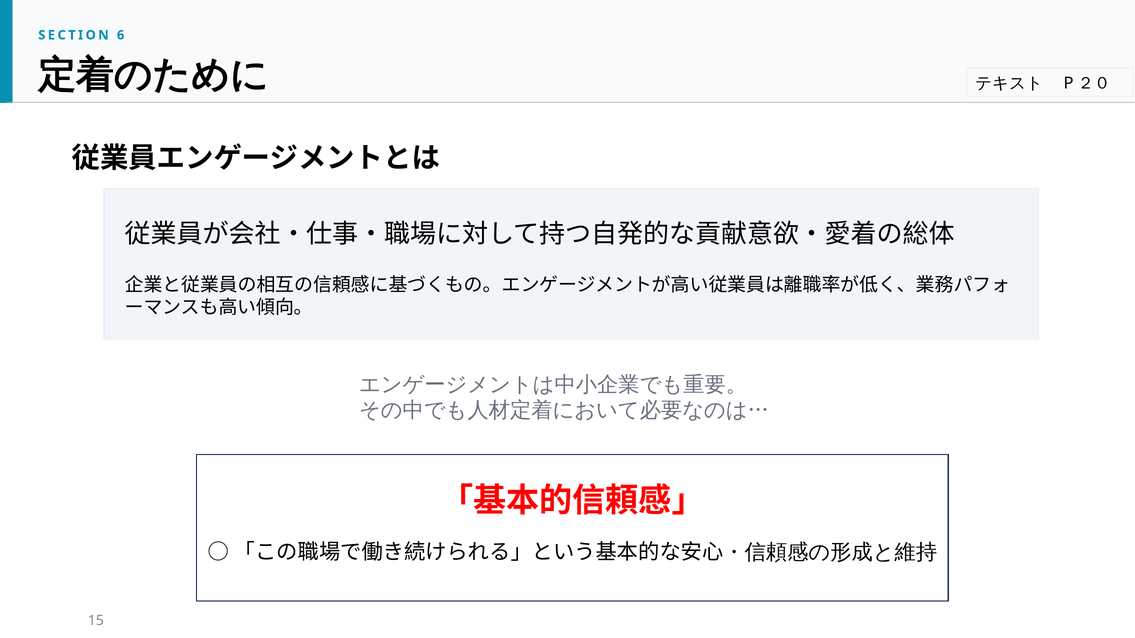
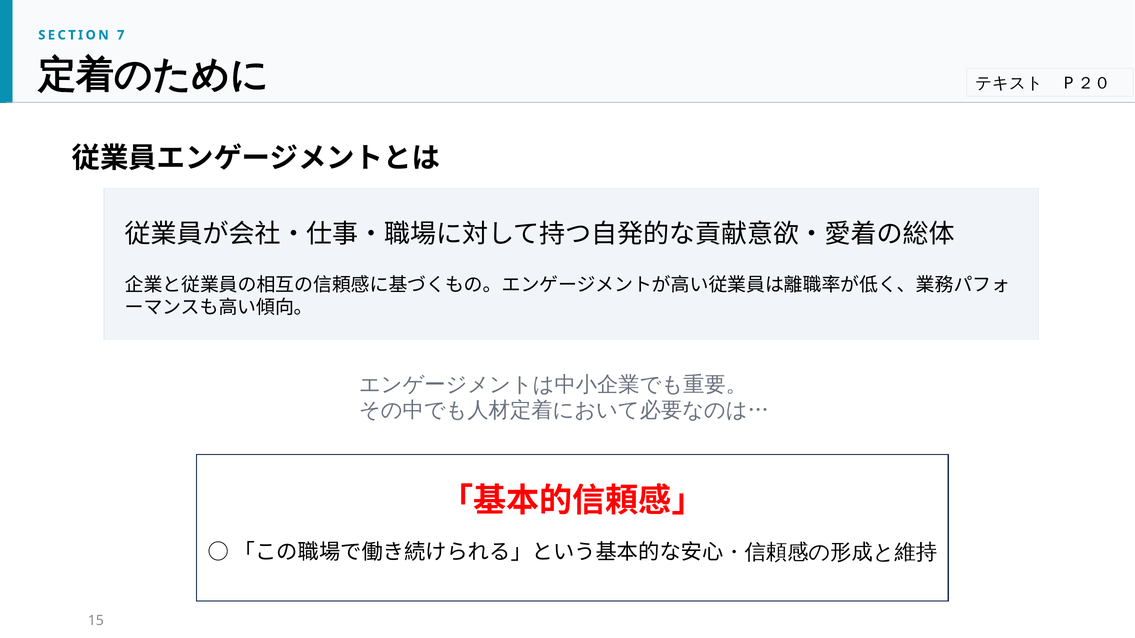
6: 6 -> 7 (121, 35)
